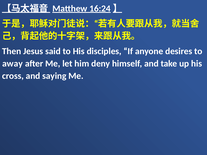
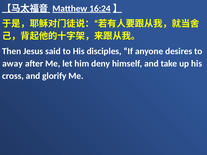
saying: saying -> glorify (54, 76)
